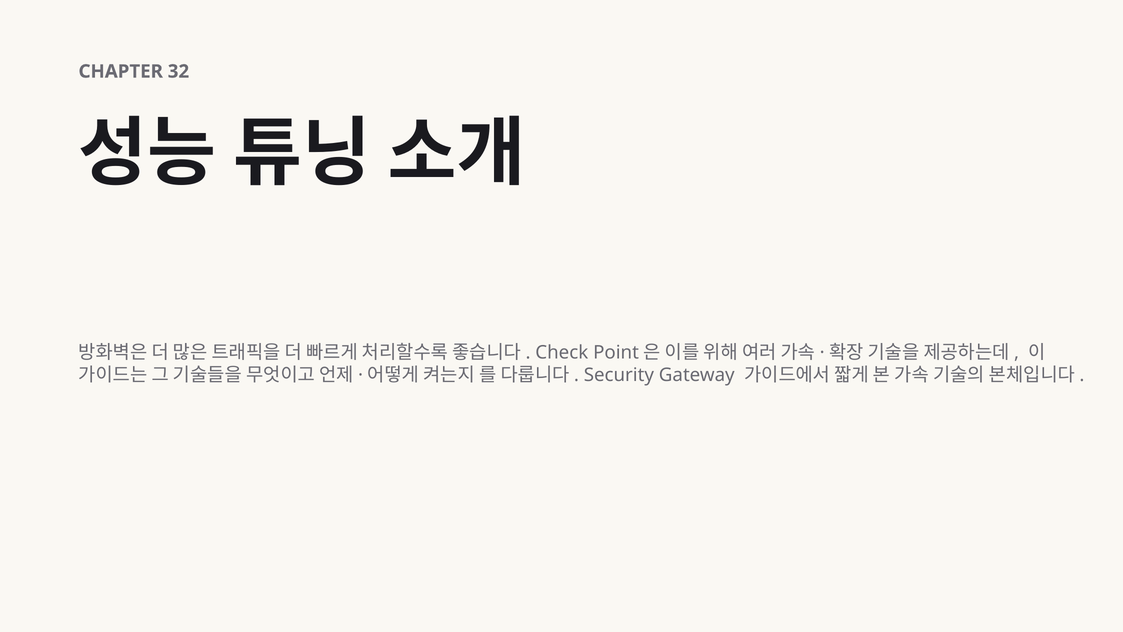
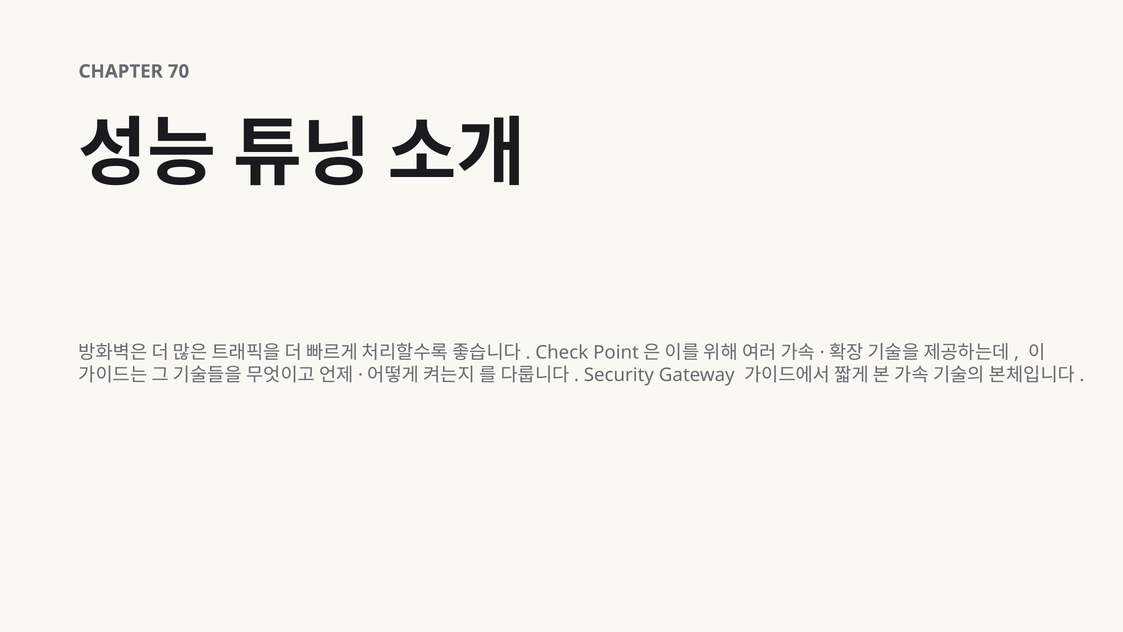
32: 32 -> 70 (178, 71)
